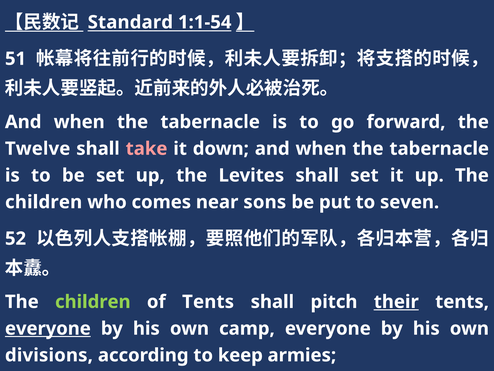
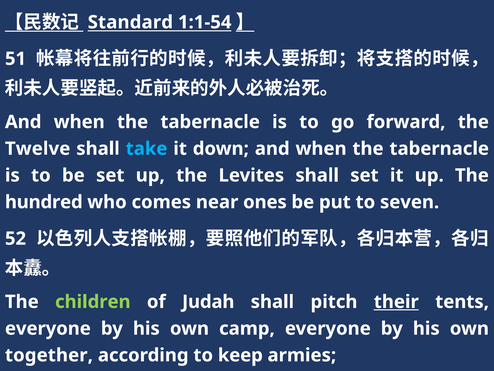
take colour: pink -> light blue (147, 148)
children: children -> hundred (44, 202)
sons: sons -> ones (265, 202)
of Tents: Tents -> Judah (208, 301)
everyone underline: present -> none (48, 328)
divisions: divisions -> together (49, 355)
